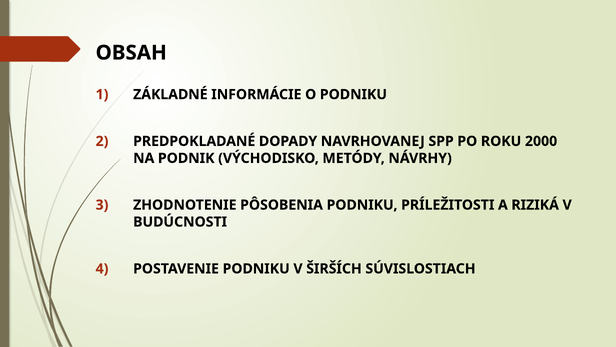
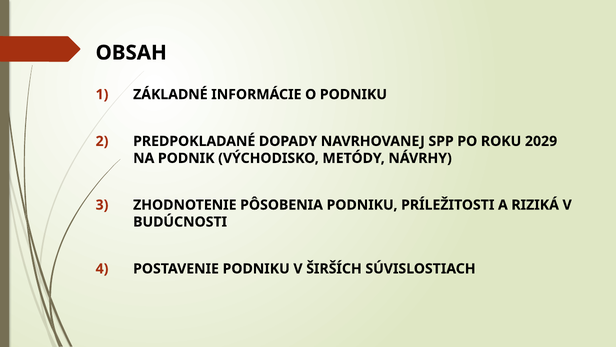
2000: 2000 -> 2029 (541, 141)
